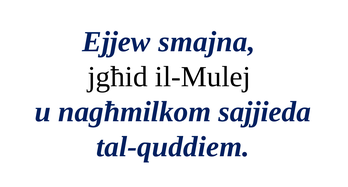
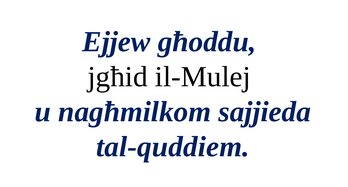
smajna: smajna -> għoddu (207, 42)
